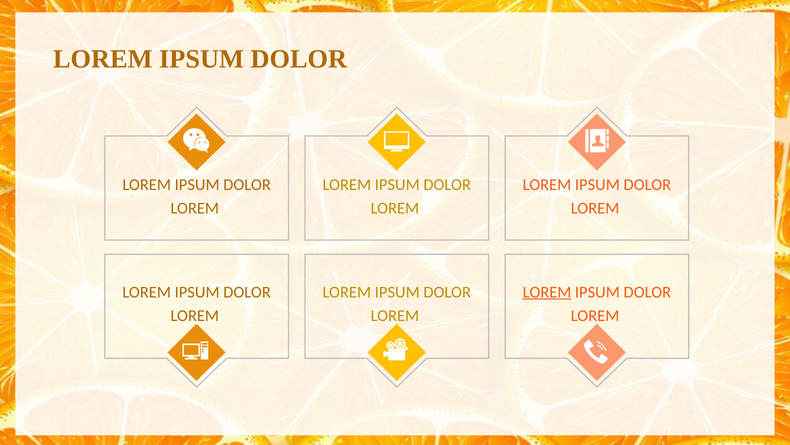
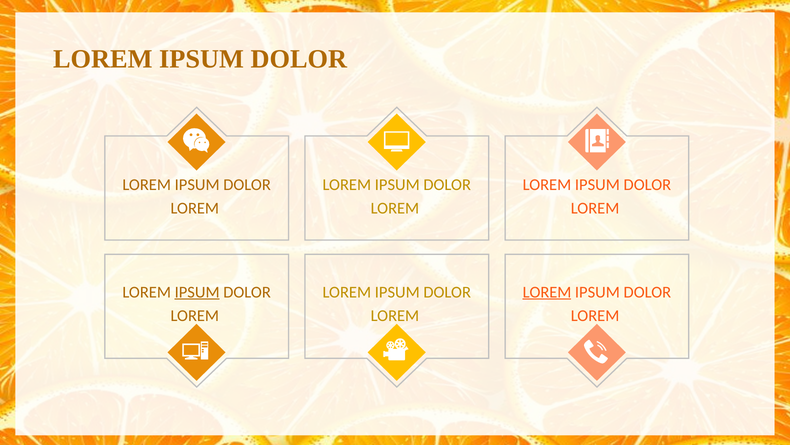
IPSUM underline: none -> present (197, 292)
